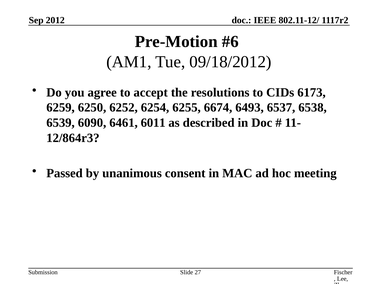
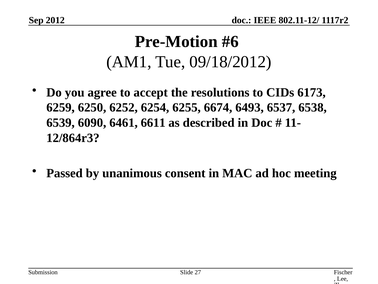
6011: 6011 -> 6611 (153, 122)
